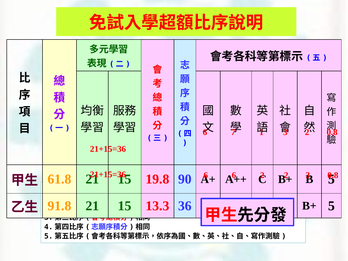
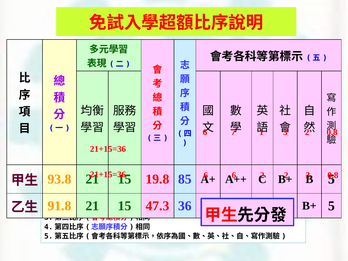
61.8: 61.8 -> 93.8 (59, 179)
90: 90 -> 85 (185, 179)
13.3: 13.3 -> 47.3 (158, 206)
